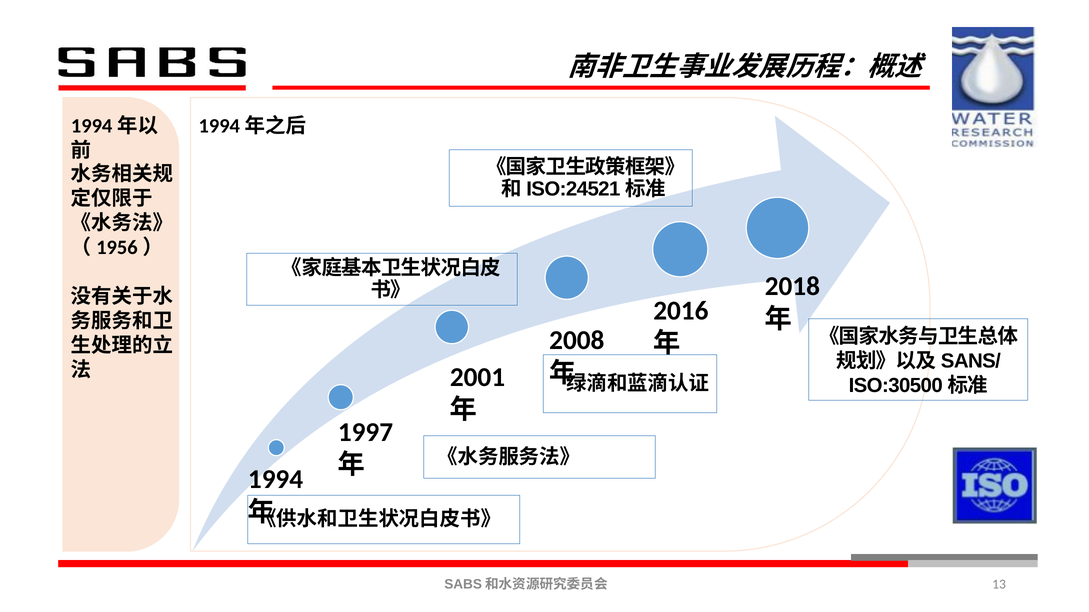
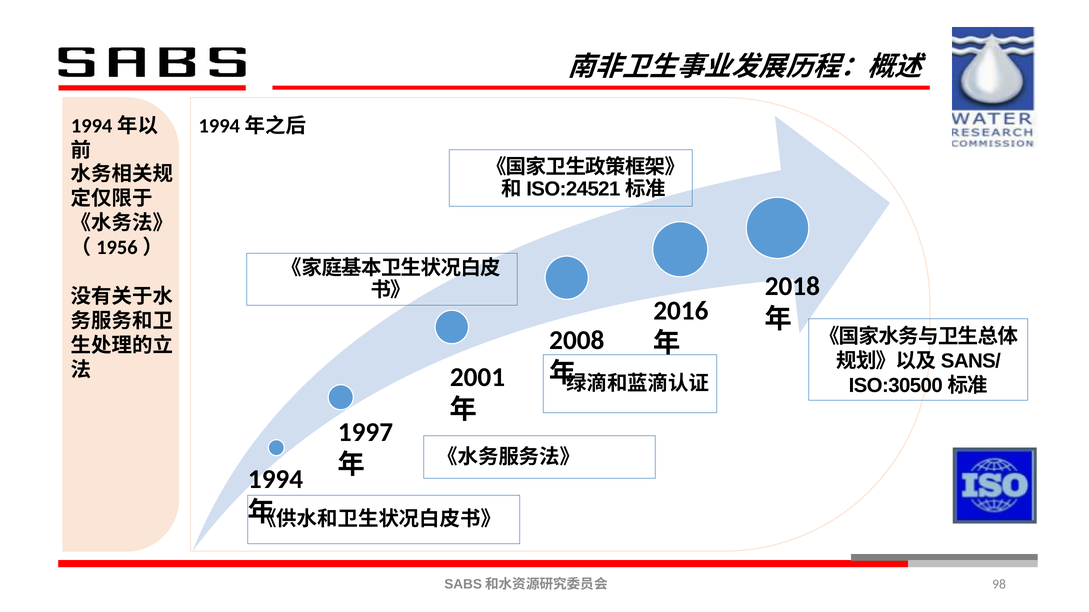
13: 13 -> 98 (999, 585)
